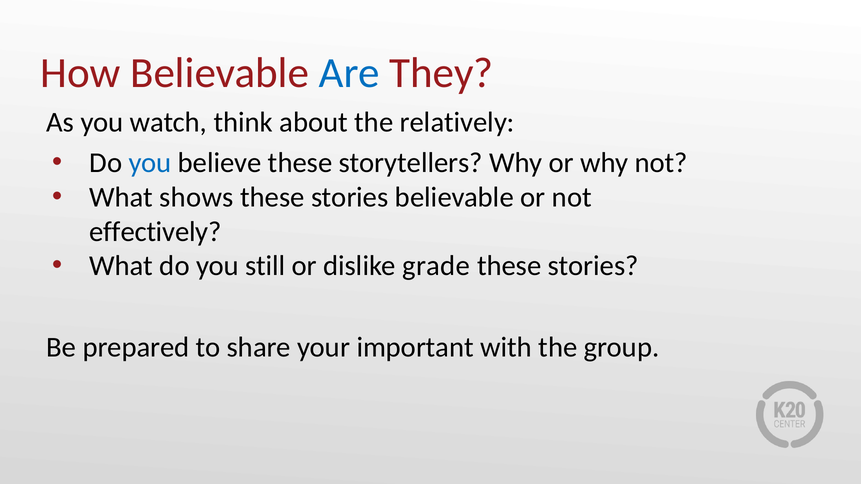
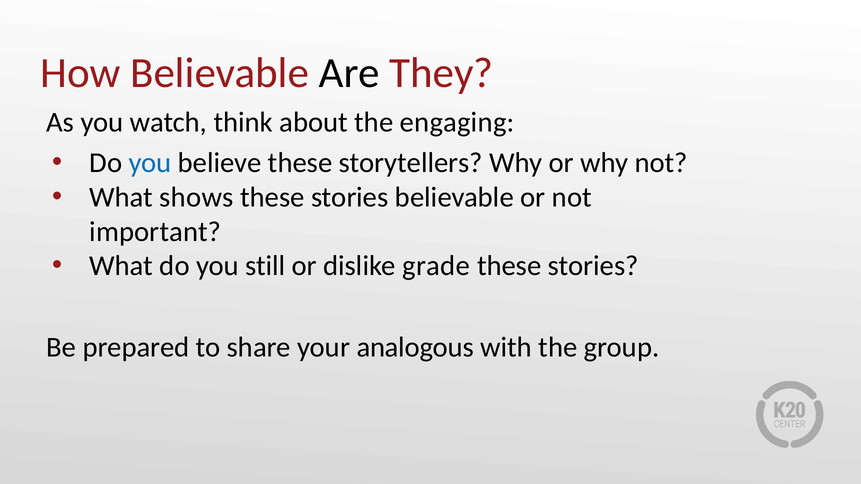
Are colour: blue -> black (349, 73)
relatively: relatively -> engaging (457, 122)
effectively: effectively -> important (155, 232)
important: important -> analogous (415, 347)
